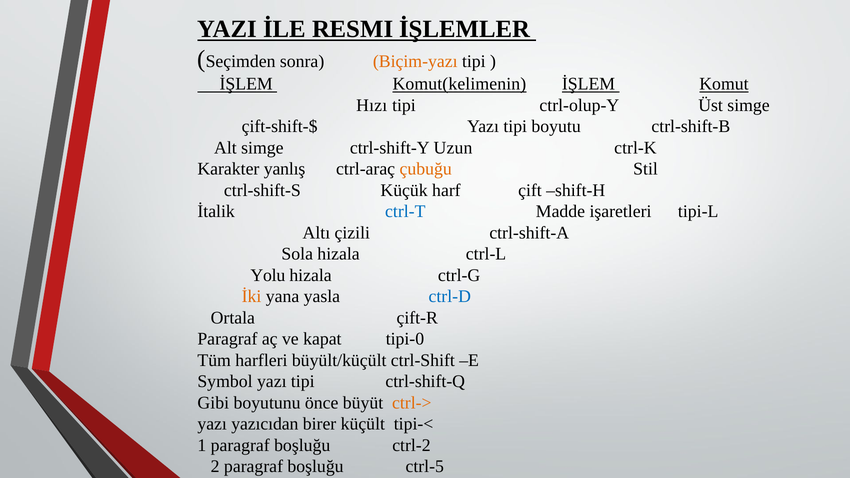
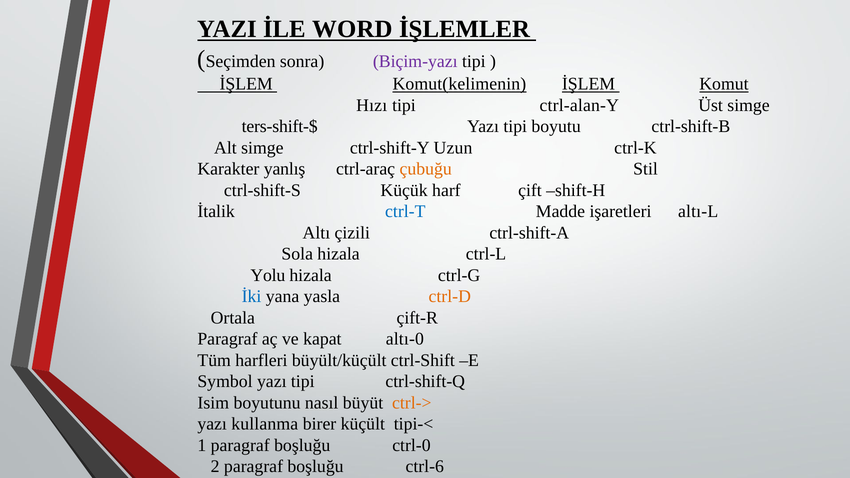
RESMI: RESMI -> WORD (352, 29)
Biçim-yazı colour: orange -> purple (415, 61)
ctrl-olup-Y: ctrl-olup-Y -> ctrl-alan-Y (579, 105)
çift-shift-$: çift-shift-$ -> ters-shift-$ (280, 127)
tipi-L: tipi-L -> altı-L (698, 212)
İki colour: orange -> blue (251, 297)
ctrl-D colour: blue -> orange (450, 297)
tipi-0: tipi-0 -> altı-0 (405, 339)
Gibi: Gibi -> Isim (213, 403)
önce: önce -> nasıl (322, 403)
yazıcıdan: yazıcıdan -> kullanma (265, 424)
ctrl-2: ctrl-2 -> ctrl-0 (411, 445)
ctrl-5: ctrl-5 -> ctrl-6 (425, 467)
